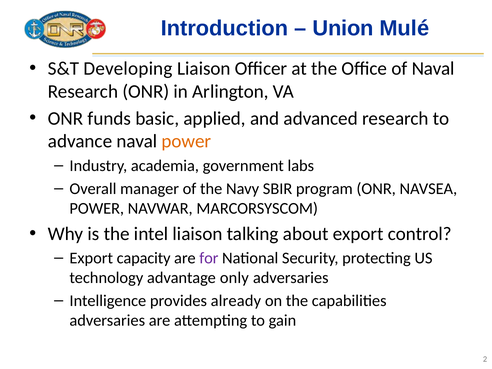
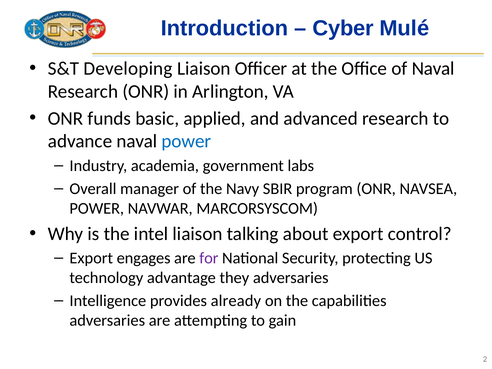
Union: Union -> Cyber (343, 28)
power colour: orange -> blue (186, 141)
capacity: capacity -> engages (144, 258)
only: only -> they (234, 278)
